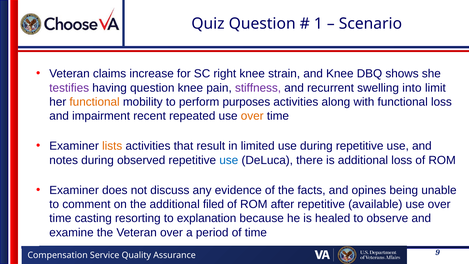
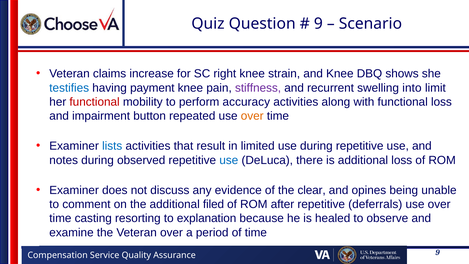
1: 1 -> 9 (318, 24)
testifies colour: purple -> blue (69, 88)
having question: question -> payment (152, 88)
functional colour: orange -> red (95, 102)
purposes: purposes -> accuracy (246, 102)
recent: recent -> button (150, 116)
lists colour: orange -> blue (112, 146)
facts: facts -> clear (312, 190)
available: available -> deferrals (375, 204)
